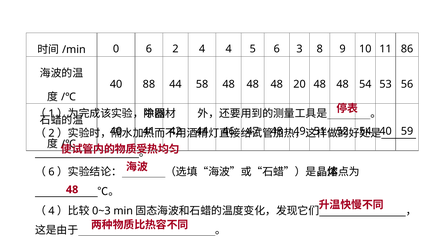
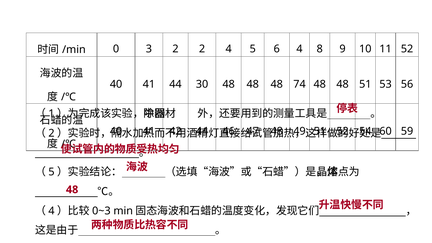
0 6: 6 -> 3 (149, 49)
2 4: 4 -> 2 (202, 49)
6 3: 3 -> 4 (299, 49)
11 86: 86 -> 52 (407, 49)
88: 88 -> 41 (149, 84)
58: 58 -> 30 (202, 84)
20: 20 -> 74 (300, 84)
48 54: 54 -> 51 (365, 84)
40: 40 -> 60 (386, 131)
6: 6 -> 5 (51, 172)
